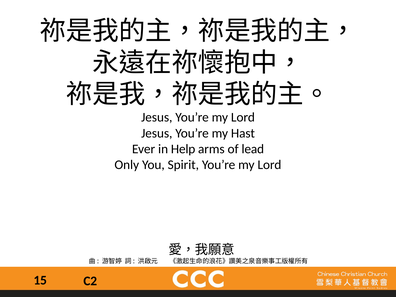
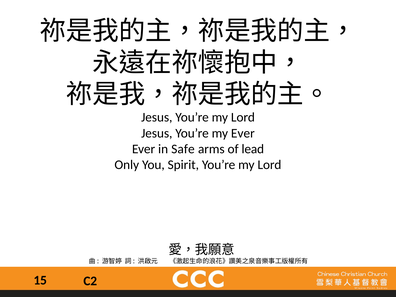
my Hast: Hast -> Ever (243, 133)
Help: Help -> Safe (183, 149)
